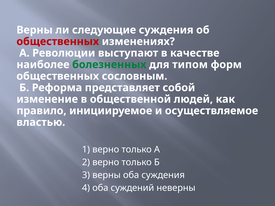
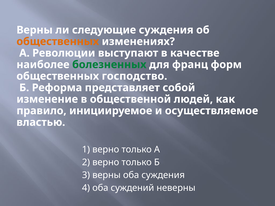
общественных colour: red -> orange (58, 42)
типом: типом -> франц (190, 65)
сословным: сословным -> господство (135, 76)
